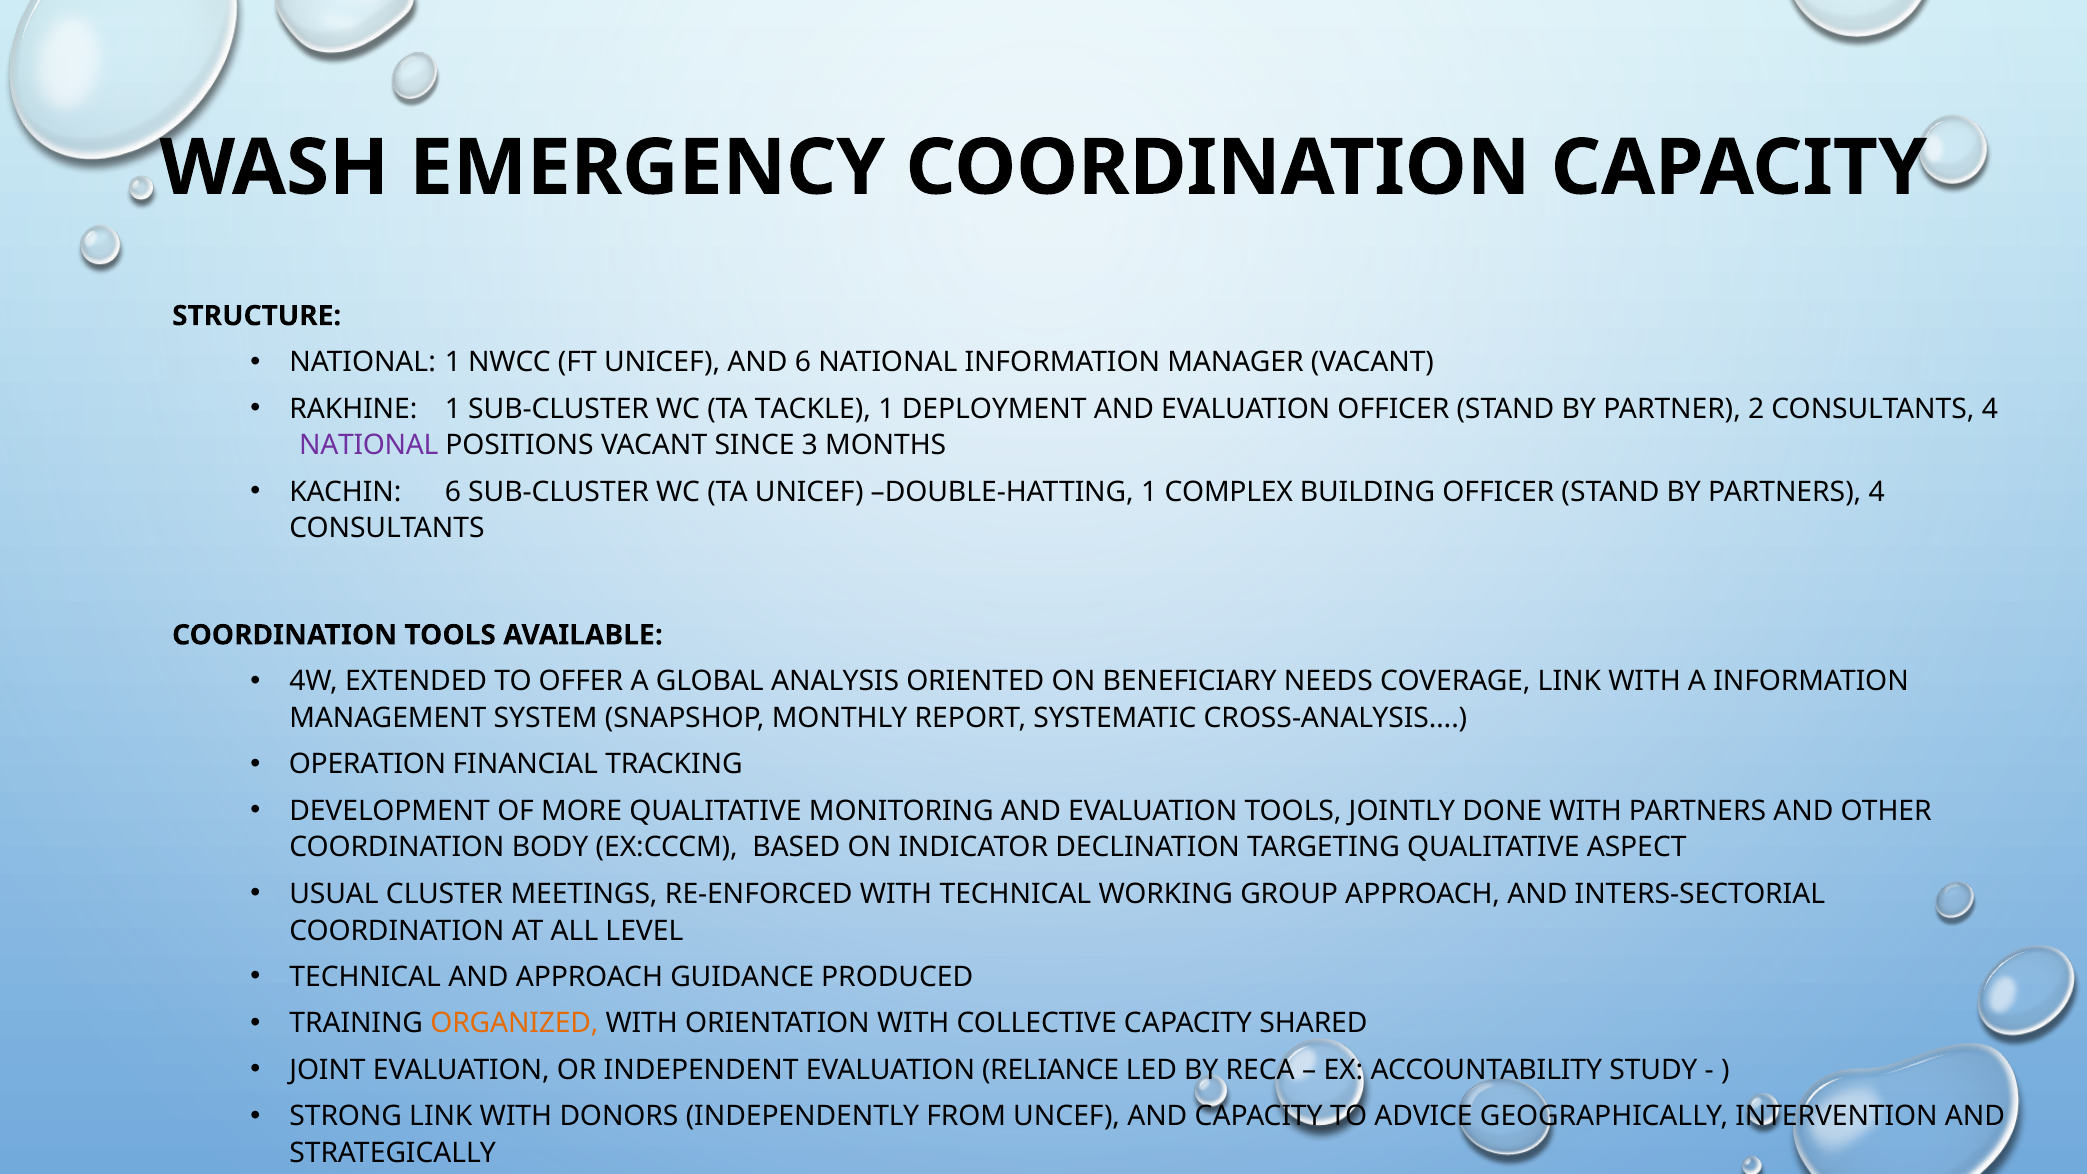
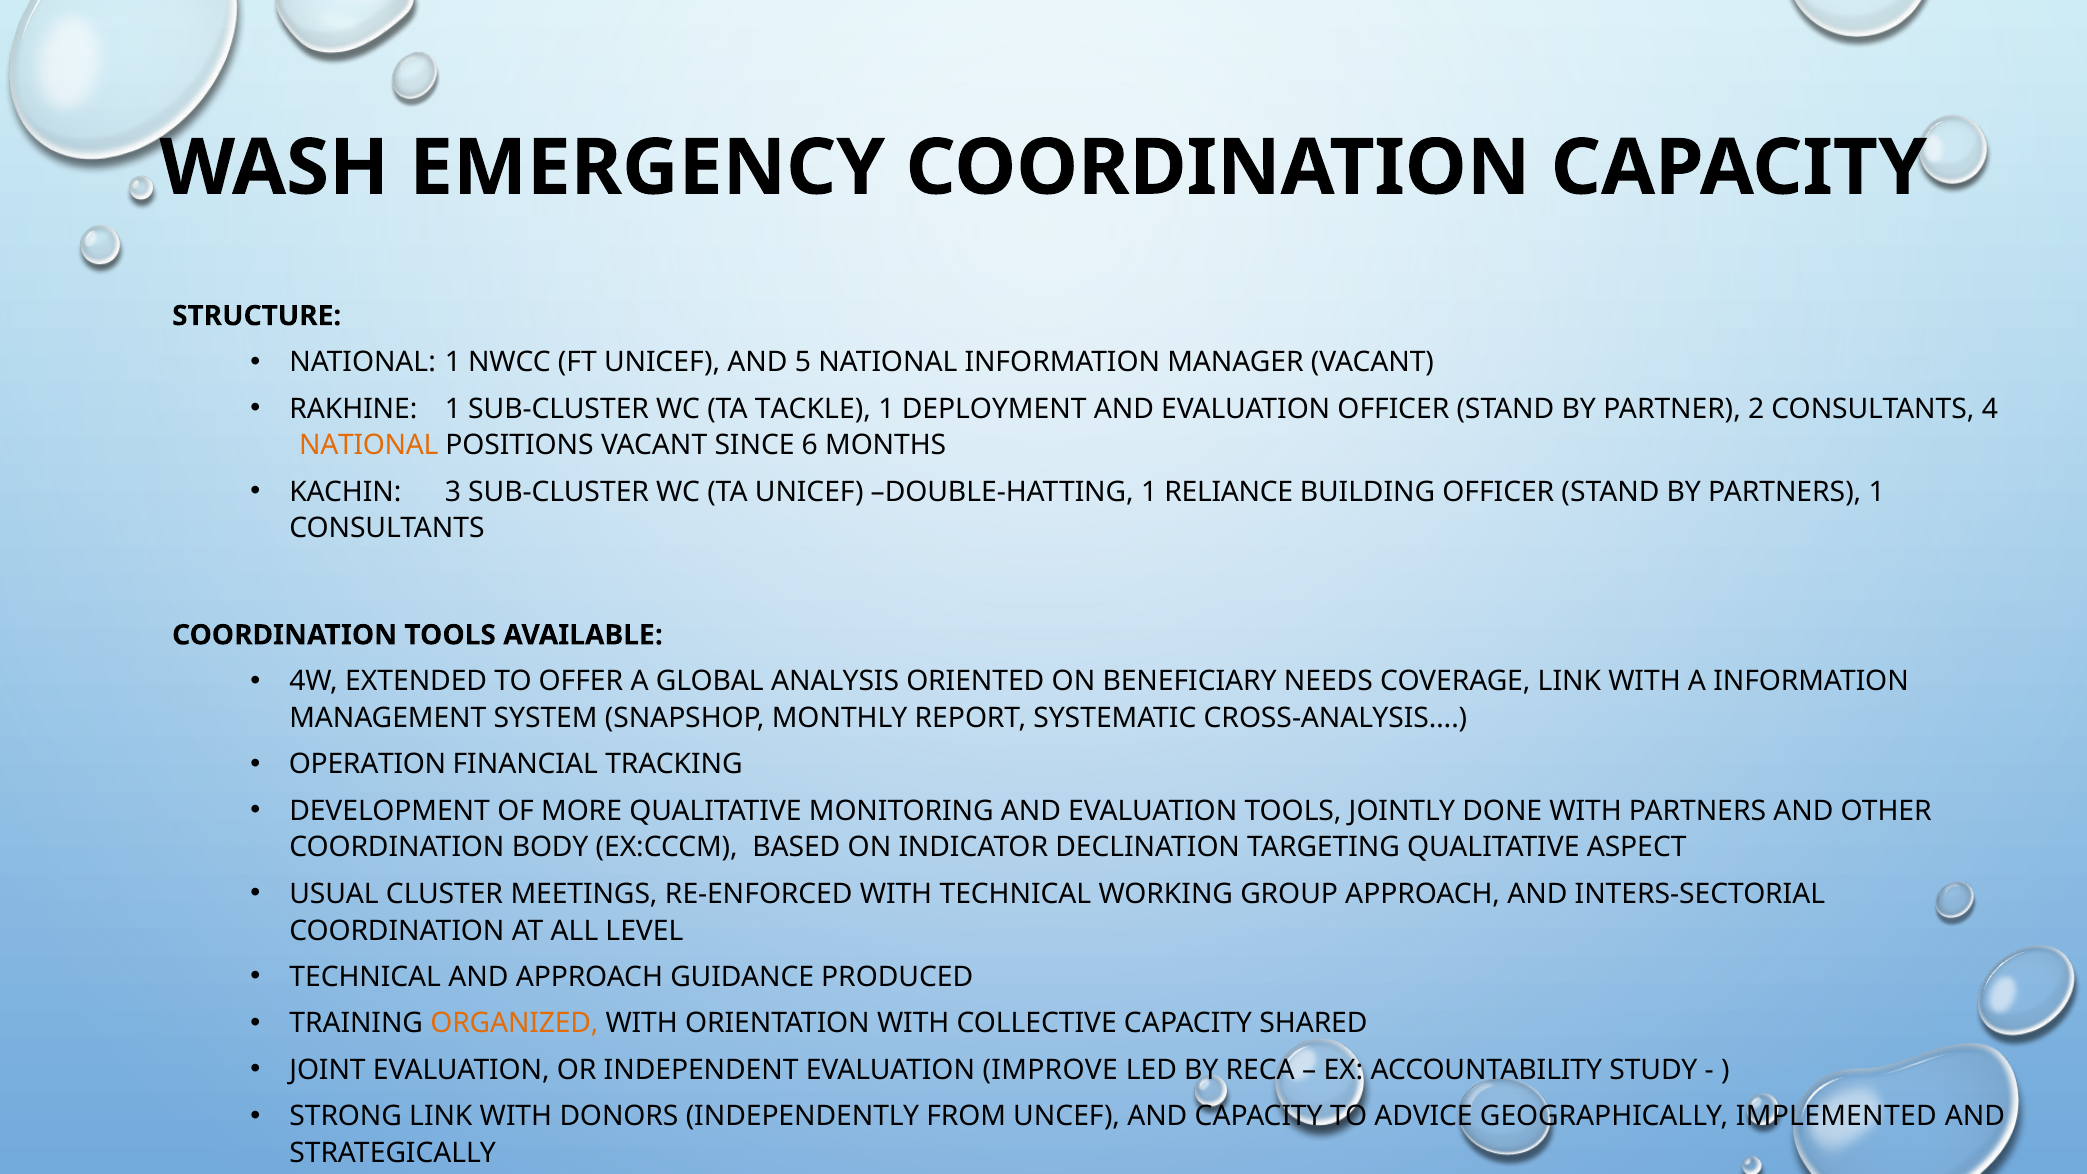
AND 6: 6 -> 5 (803, 362)
NATIONAL colour: purple -> orange (369, 445)
3: 3 -> 6 (810, 445)
KACHIN 6: 6 -> 3 (453, 492)
COMPLEX: COMPLEX -> RELIANCE (1229, 492)
PARTNERS 4: 4 -> 1 (1877, 492)
RELIANCE: RELIANCE -> IMPROVE (1050, 1070)
INTERVENTION: INTERVENTION -> IMPLEMENTED (1836, 1116)
